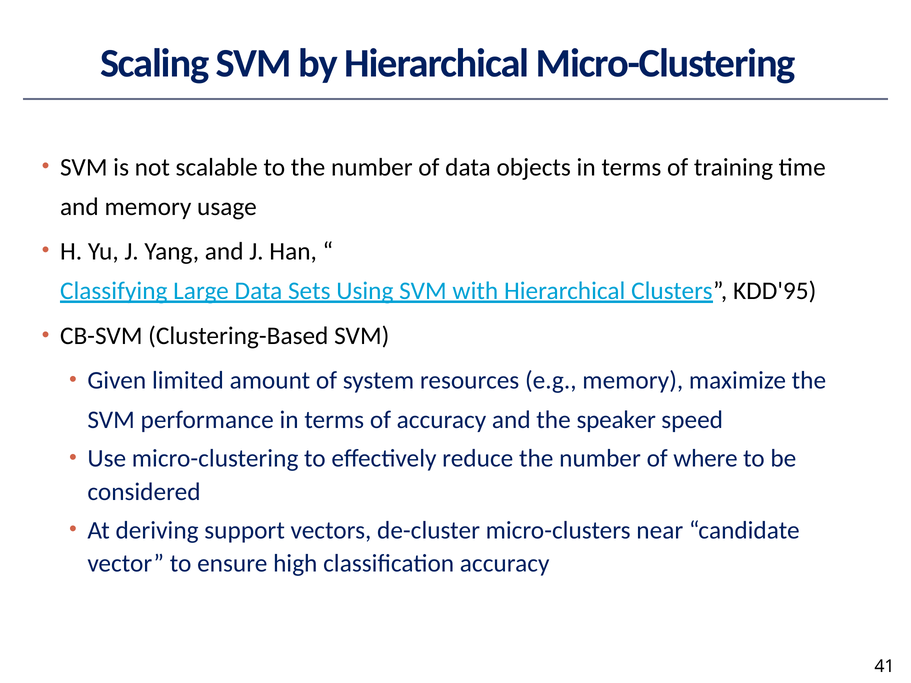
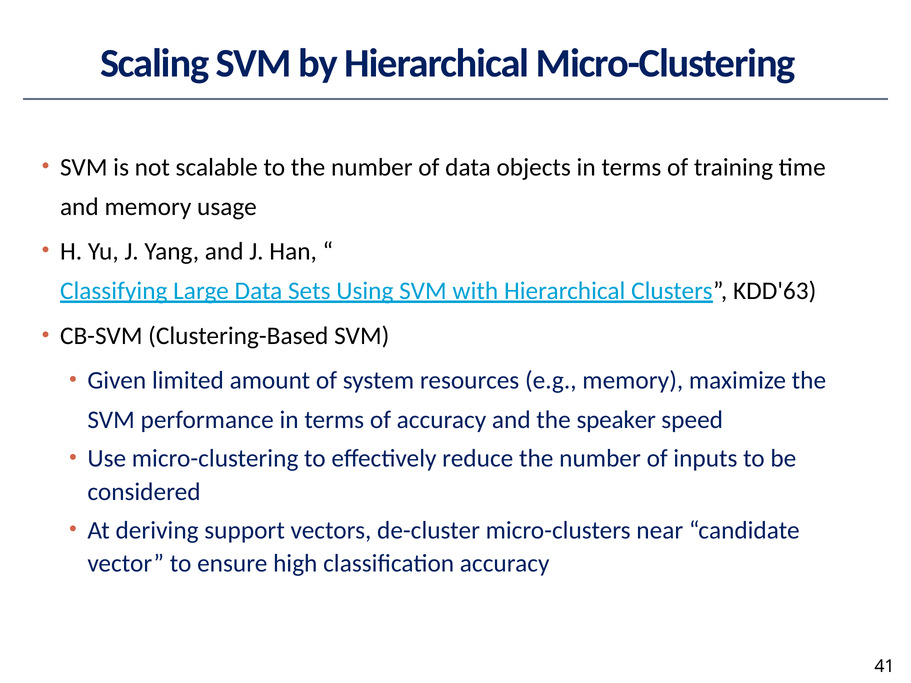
KDD'95: KDD'95 -> KDD'63 (775, 291)
where: where -> inputs (705, 459)
